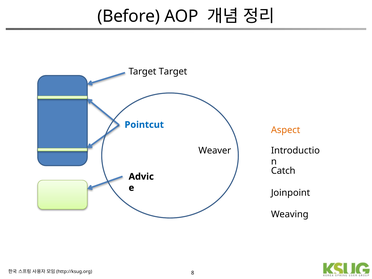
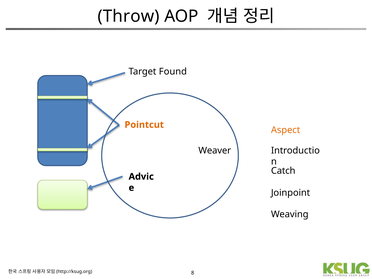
Before: Before -> Throw (129, 16)
Target Target: Target -> Found (173, 71)
Pointcut colour: blue -> orange (144, 125)
